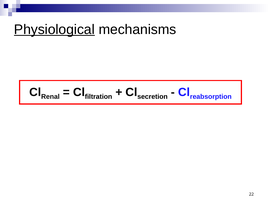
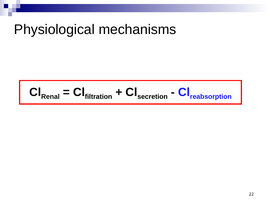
Physiological underline: present -> none (54, 29)
